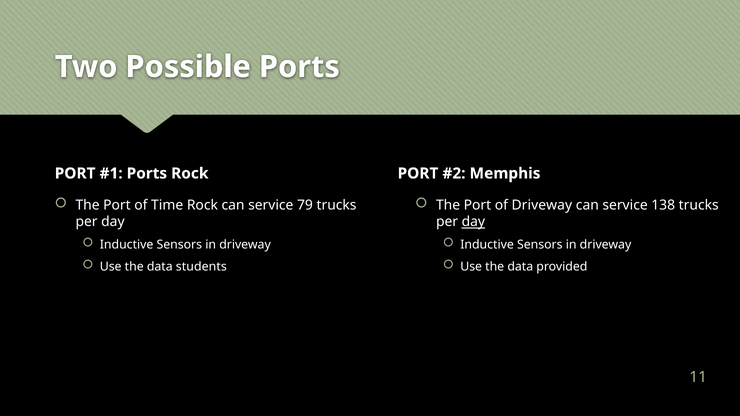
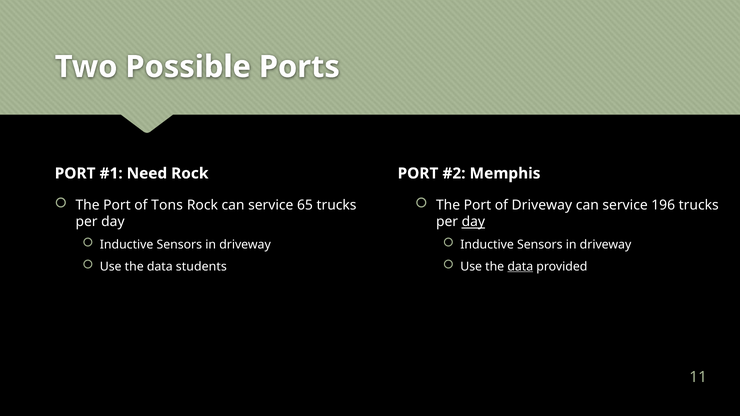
Ports: Ports -> Need (147, 174)
Time: Time -> Tons (167, 205)
79: 79 -> 65 (305, 205)
138: 138 -> 196 (663, 205)
data underline: none -> present (520, 267)
